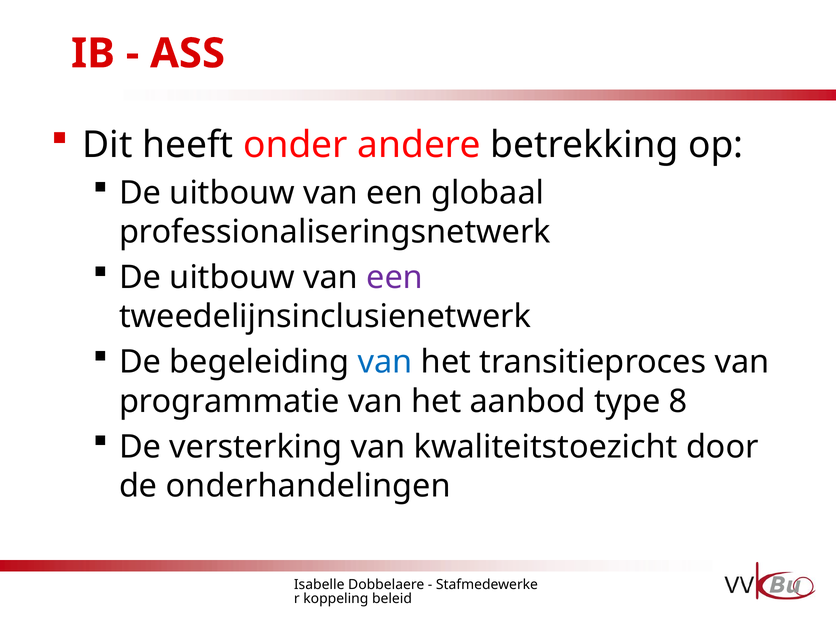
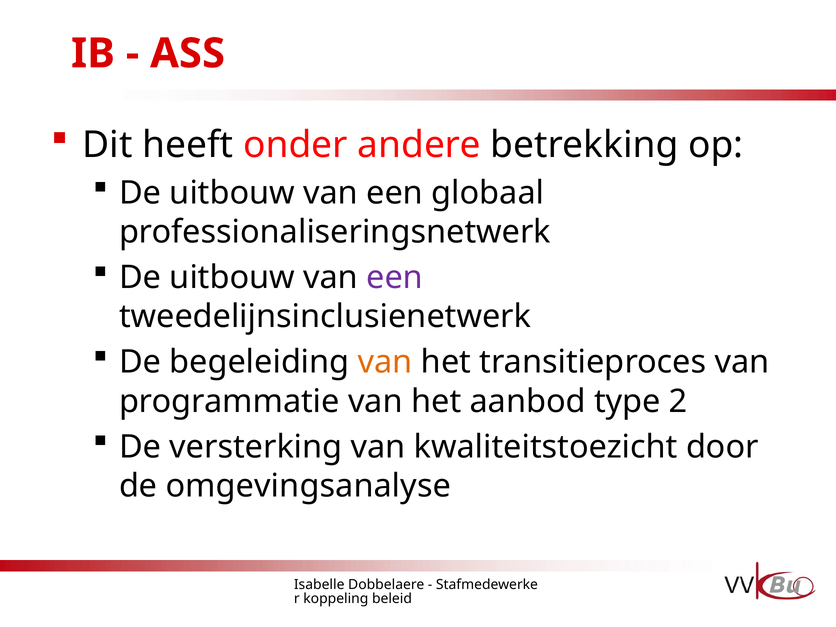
van colour: blue -> orange (385, 362)
8: 8 -> 2 (678, 401)
onderhandelingen: onderhandelingen -> omgevingsanalyse (308, 486)
